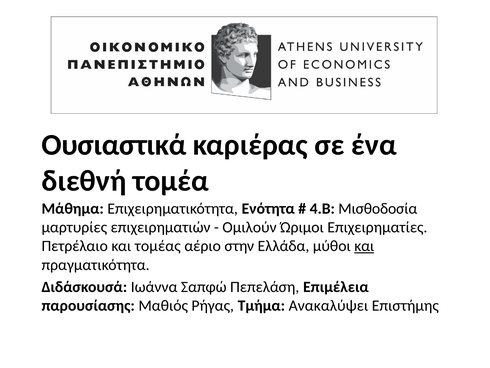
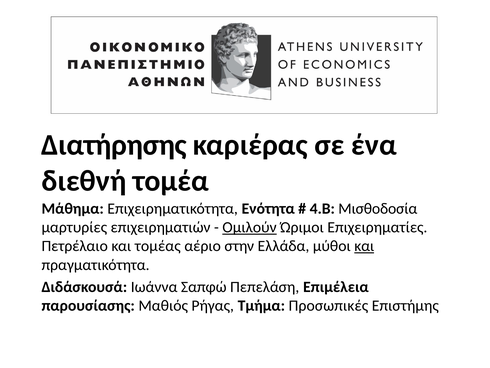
Ουσιαστικά: Ουσιαστικά -> Διατήρησης (114, 145)
Ομιλούν underline: none -> present (249, 227)
Ανακαλύψει: Ανακαλύψει -> Προσωπικές (328, 305)
